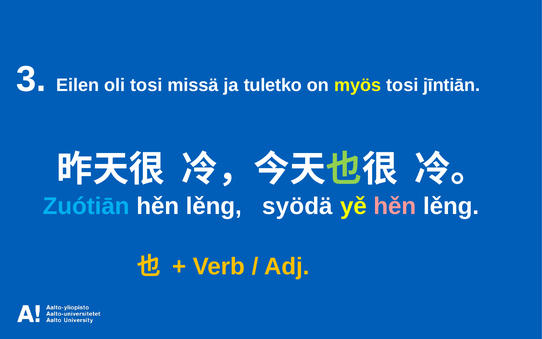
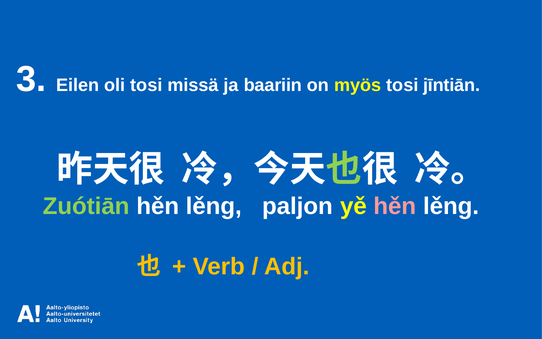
tuletko: tuletko -> baariin (273, 85)
Zuótiān colour: light blue -> light green (86, 206)
syödä: syödä -> paljon (298, 206)
